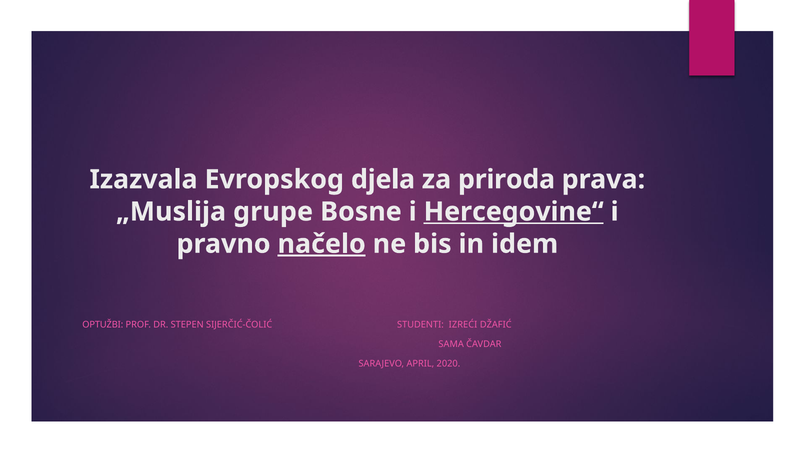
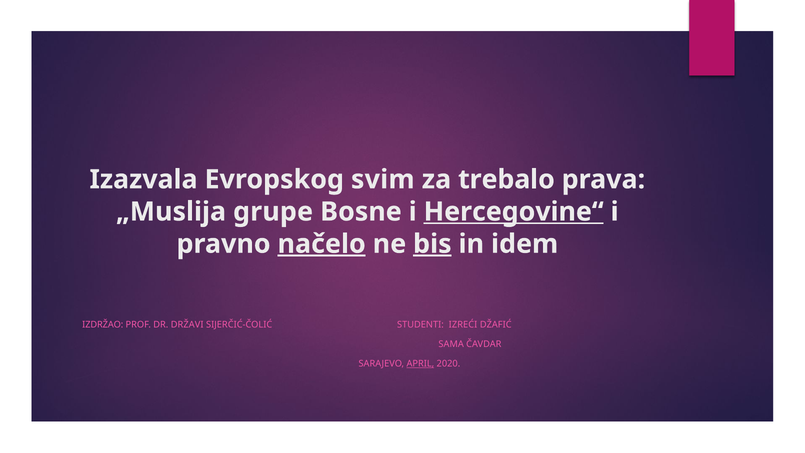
djela: djela -> svim (383, 179)
priroda: priroda -> trebalo (506, 179)
bis underline: none -> present (432, 244)
OPTUŽBI: OPTUŽBI -> IZDRŽAO (103, 325)
STEPEN: STEPEN -> DRŽAVI (187, 325)
APRIL underline: none -> present (420, 364)
